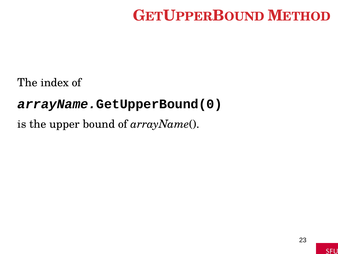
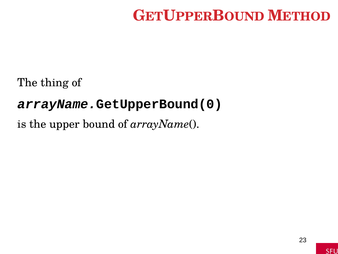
index: index -> thing (55, 82)
